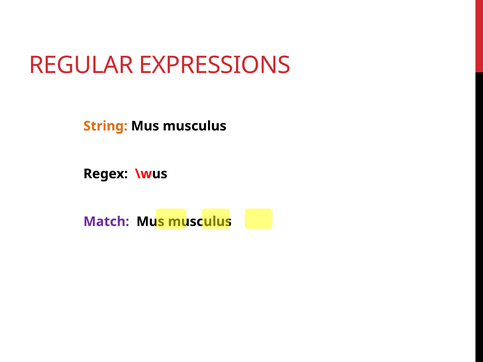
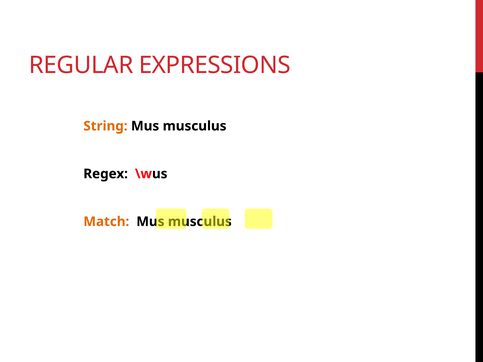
Match colour: purple -> orange (106, 222)
